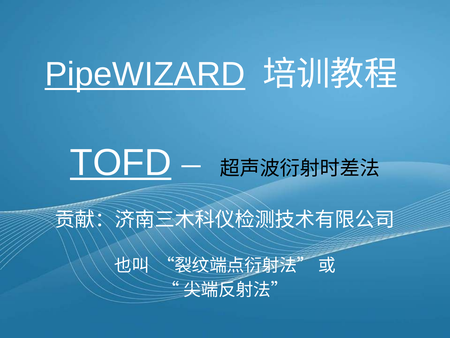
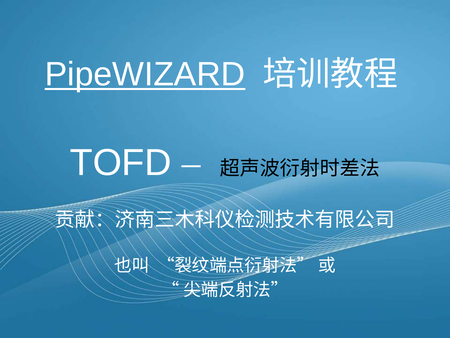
TOFD underline: present -> none (121, 162)
